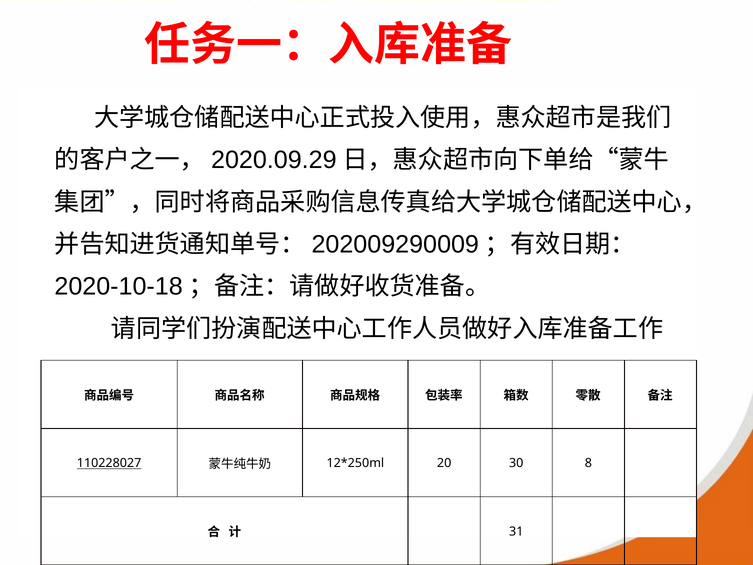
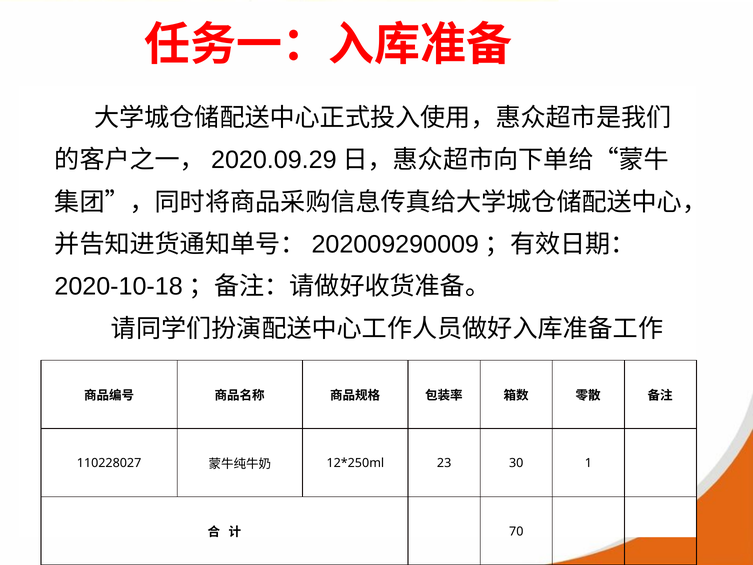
110228027 underline: present -> none (109, 463)
20: 20 -> 23 (444, 463)
8: 8 -> 1 (588, 463)
31: 31 -> 70 (516, 531)
